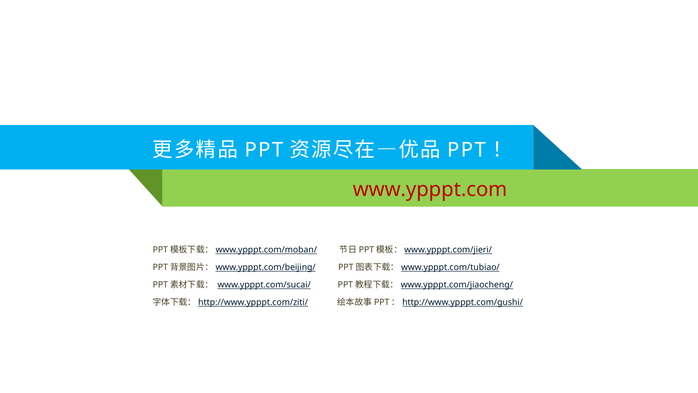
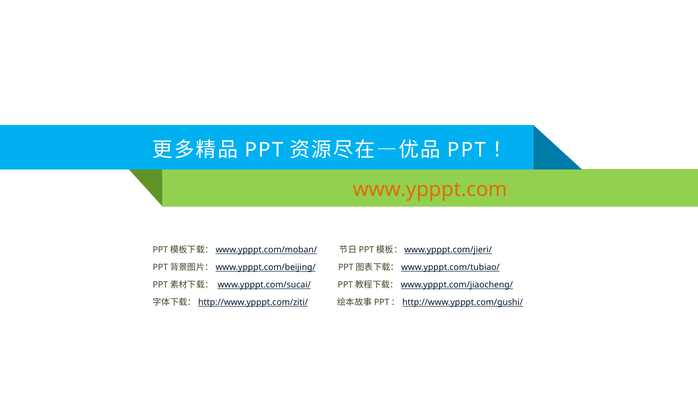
www.ypppt.com colour: red -> orange (430, 189)
